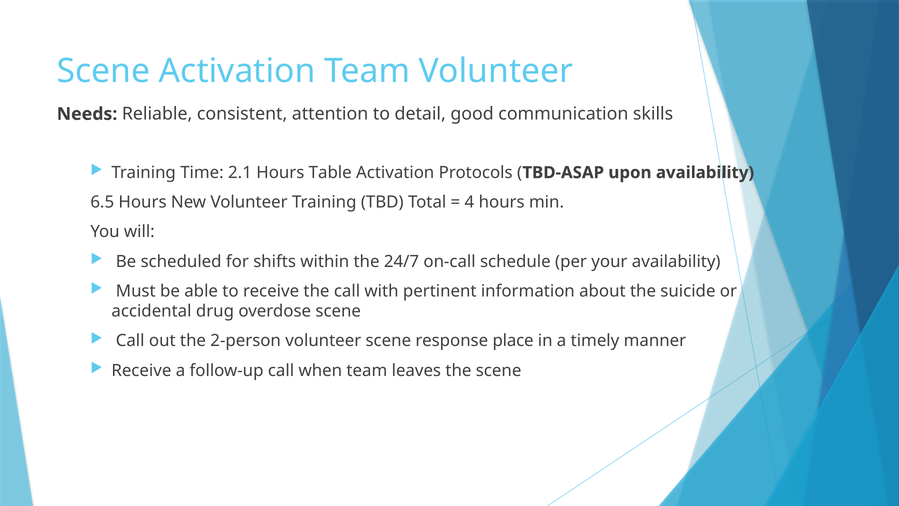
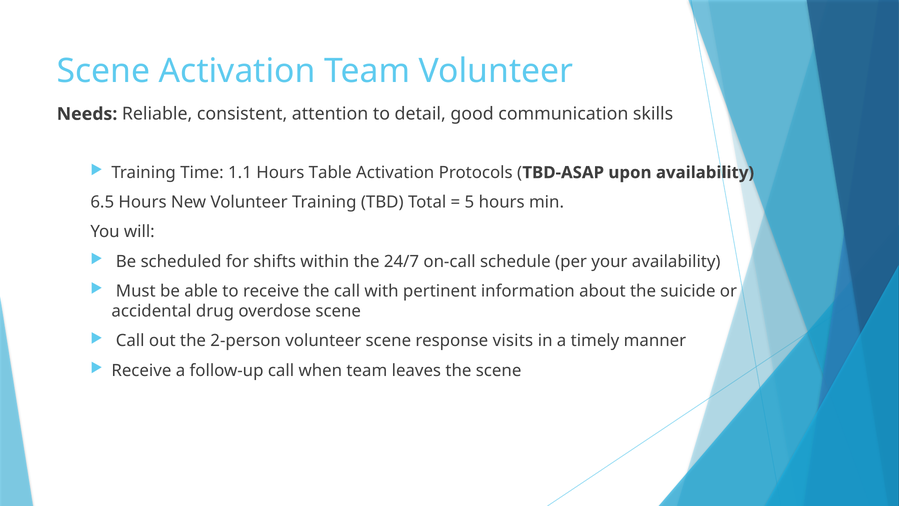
2.1: 2.1 -> 1.1 (240, 173)
4: 4 -> 5 (469, 202)
place: place -> visits (513, 341)
